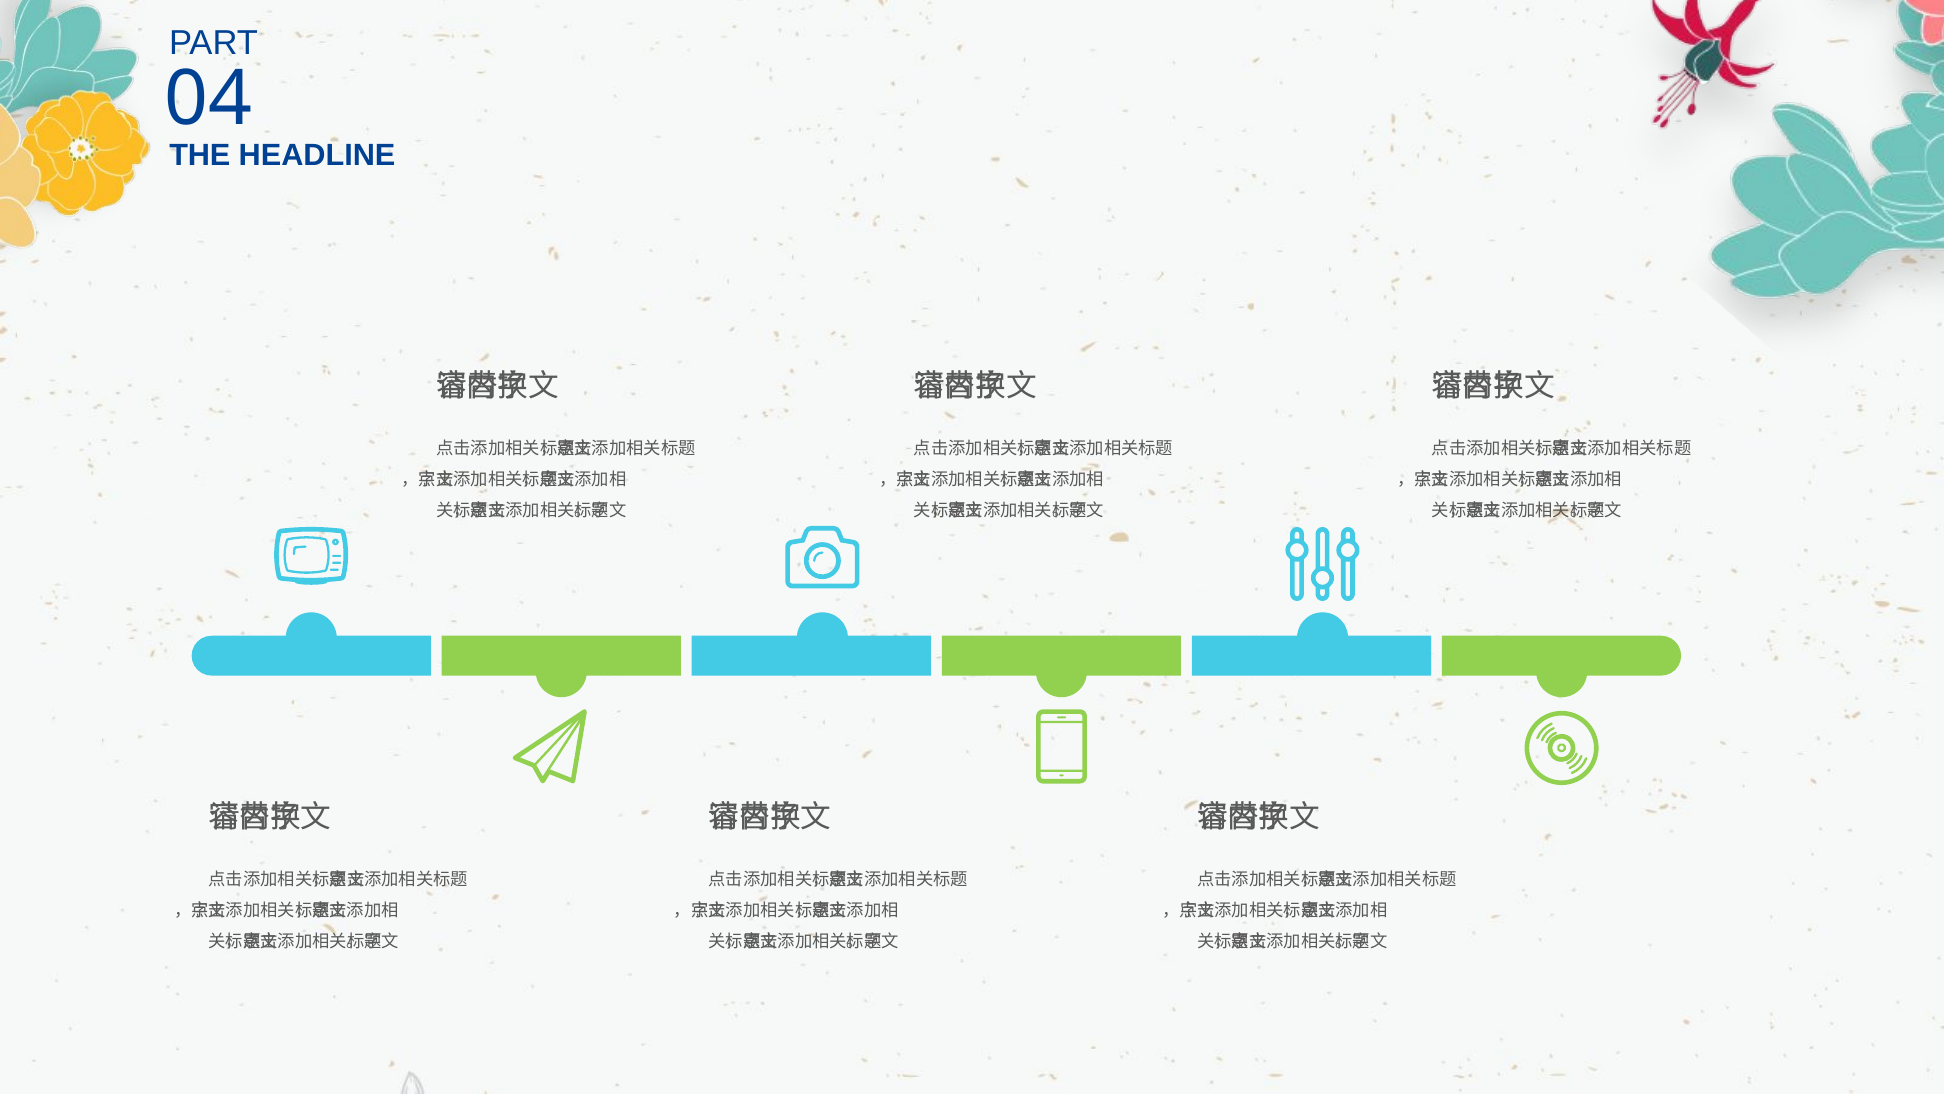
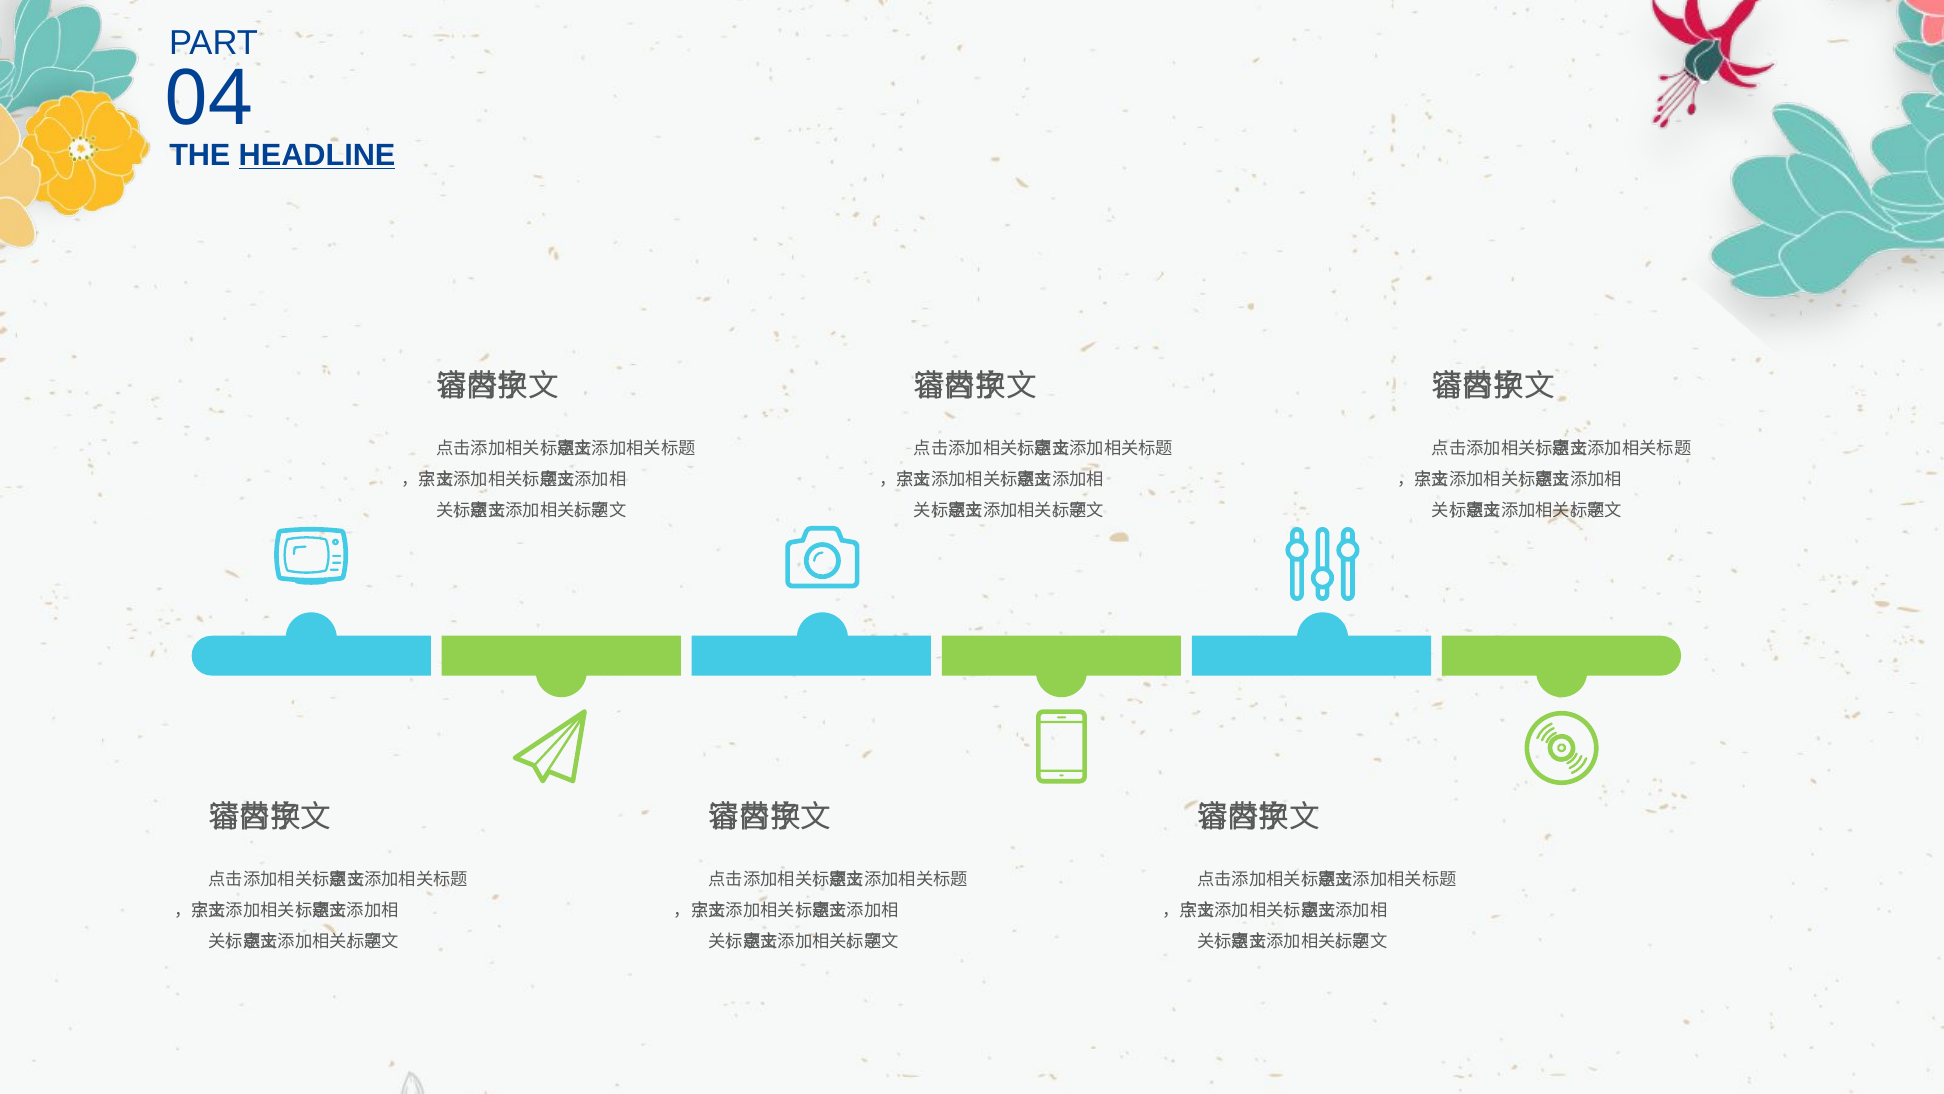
HEADLINE underline: none -> present (317, 155)
